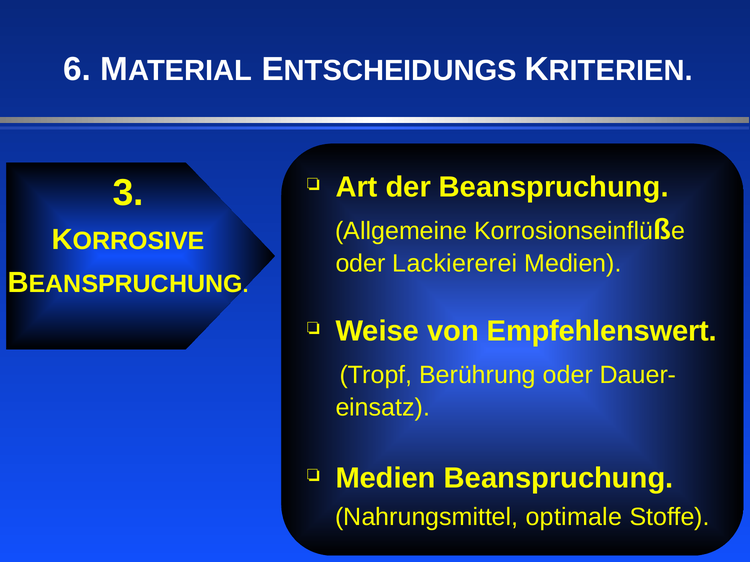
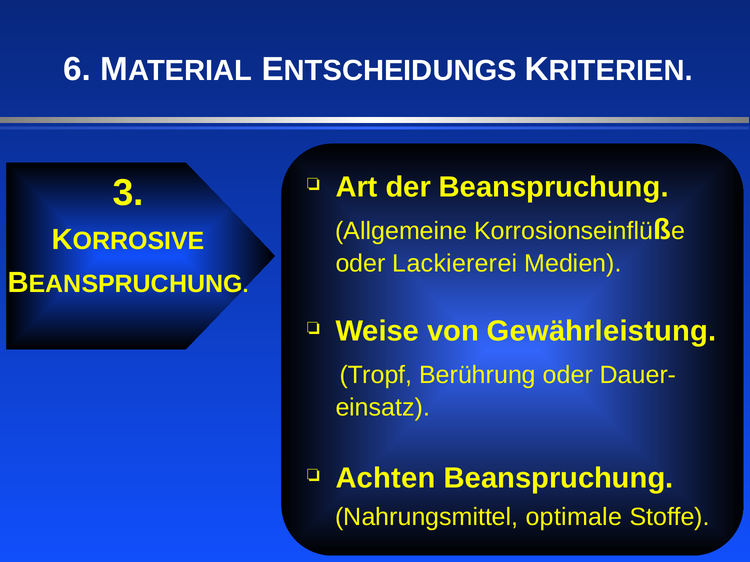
Empfehlenswert: Empfehlenswert -> Gewährleistung (602, 331)
Medien: Medien -> Achten (386, 479)
